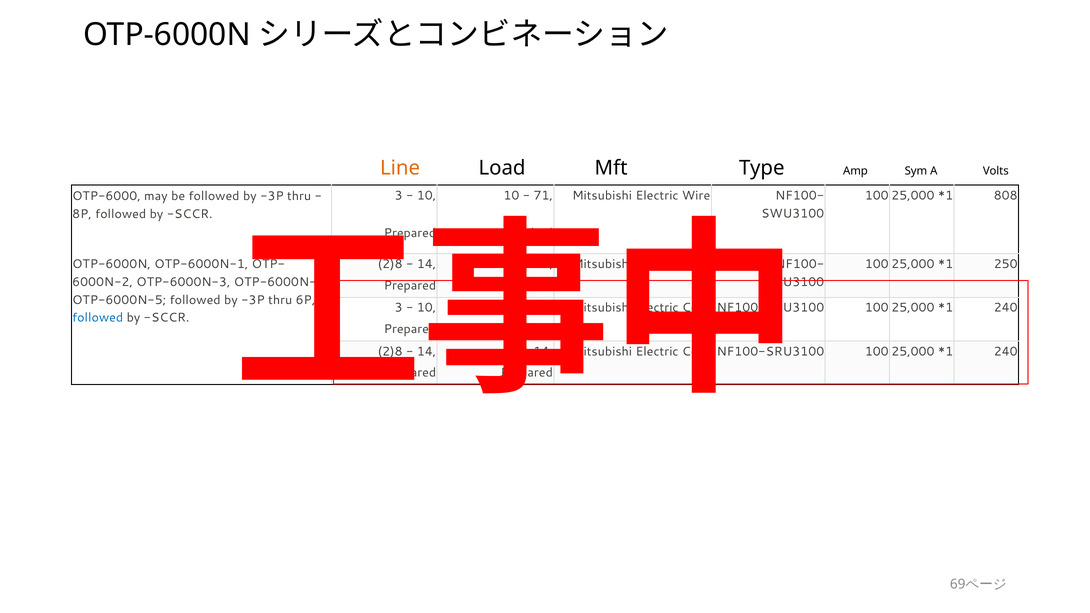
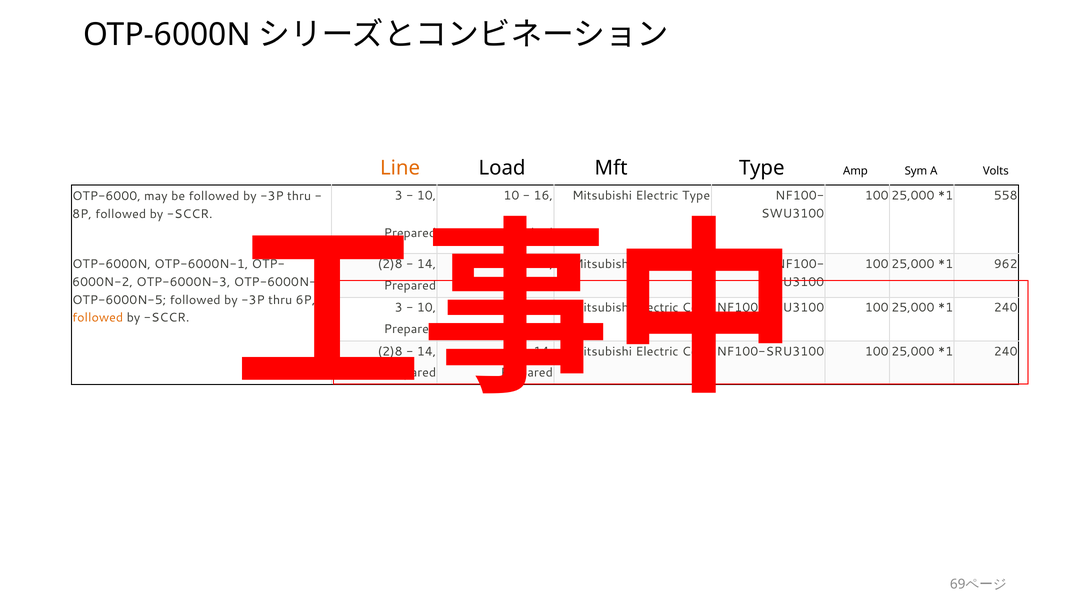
71: 71 -> 16 (543, 196)
Electric Wire: Wire -> Type (696, 196)
808: 808 -> 558 (1006, 196)
250: 250 -> 962 (1006, 264)
followed colour: blue -> orange (98, 318)
